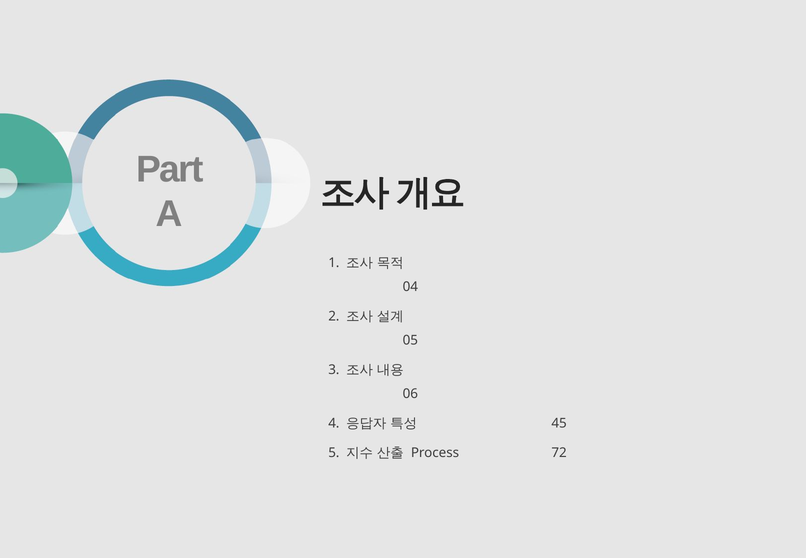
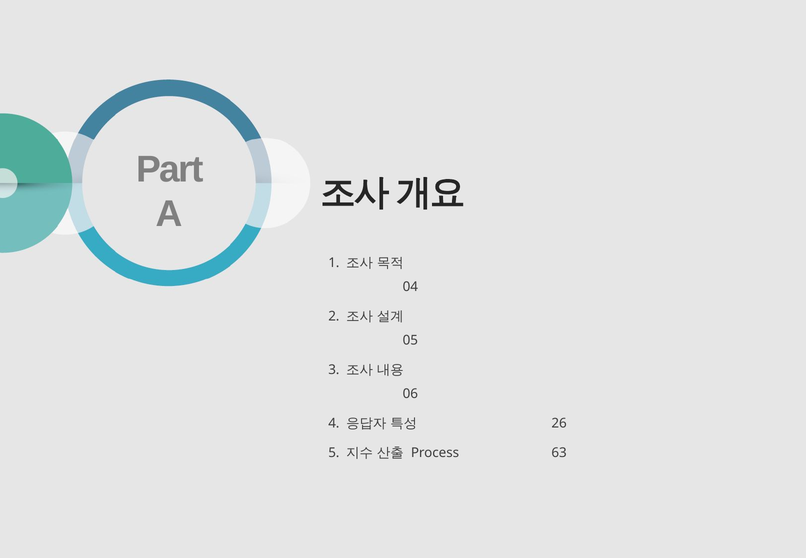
45: 45 -> 26 (559, 423)
72: 72 -> 63 (559, 453)
